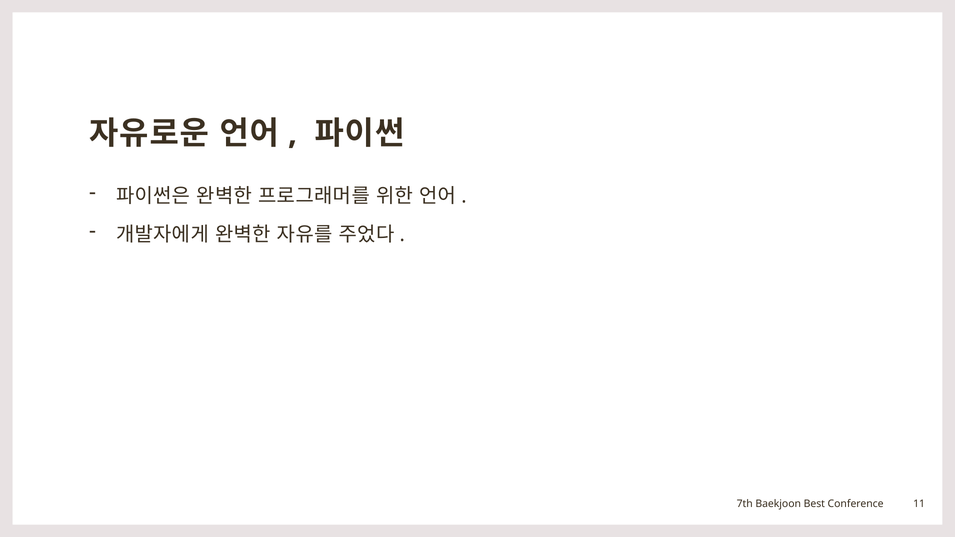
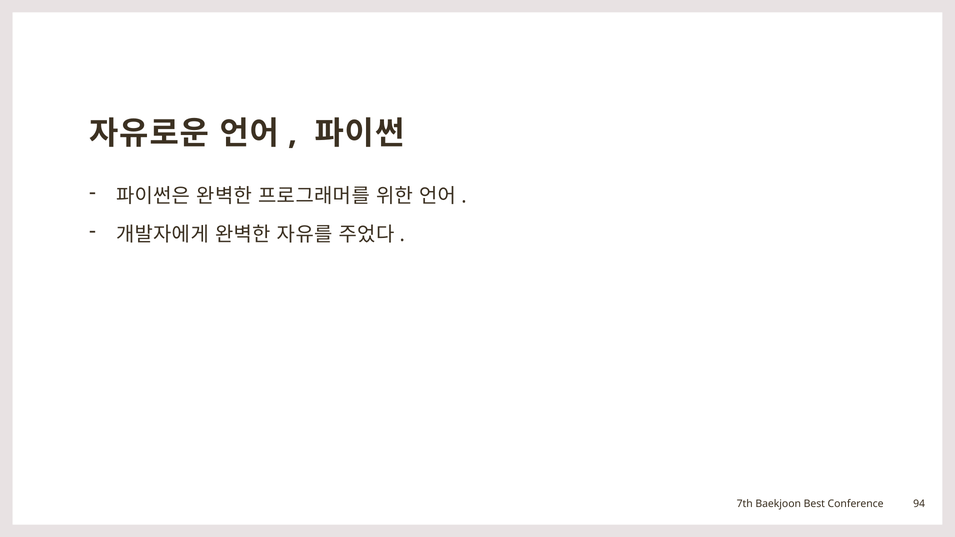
11: 11 -> 94 (919, 504)
